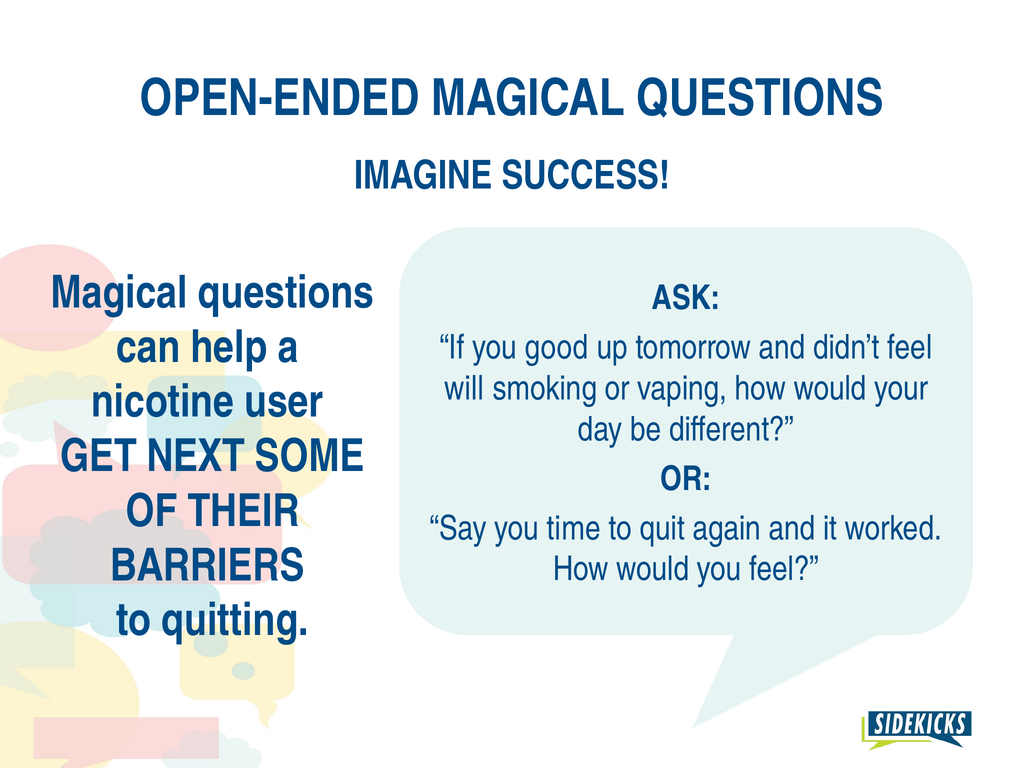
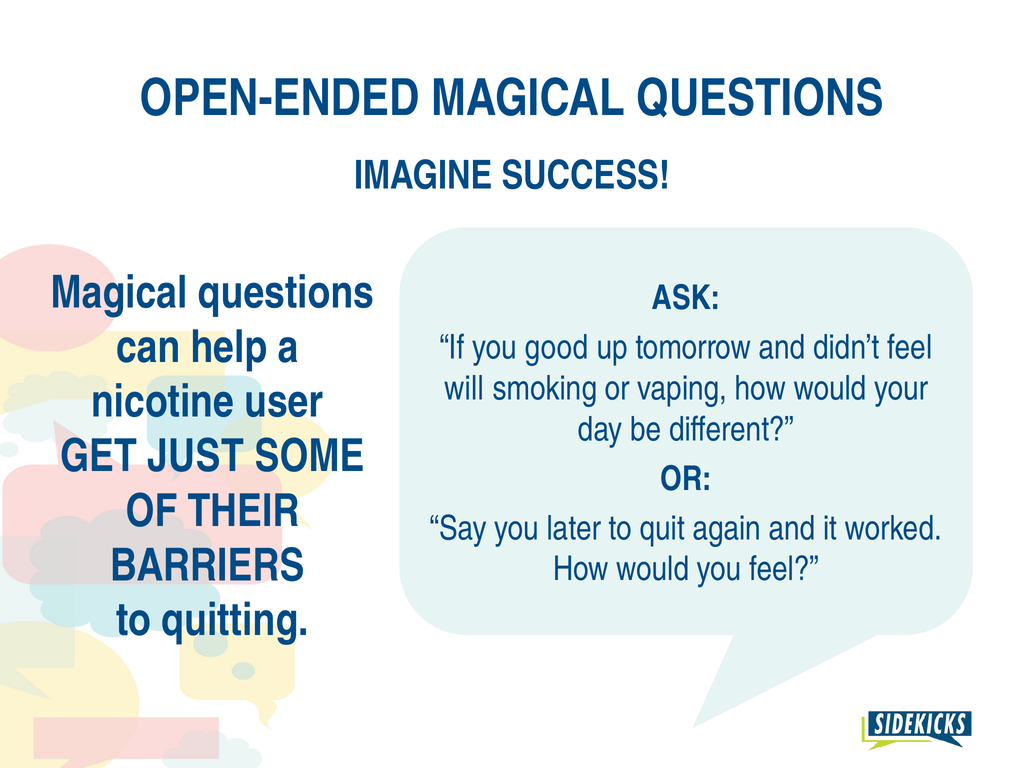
NEXT: NEXT -> JUST (196, 456)
time: time -> later (574, 528)
